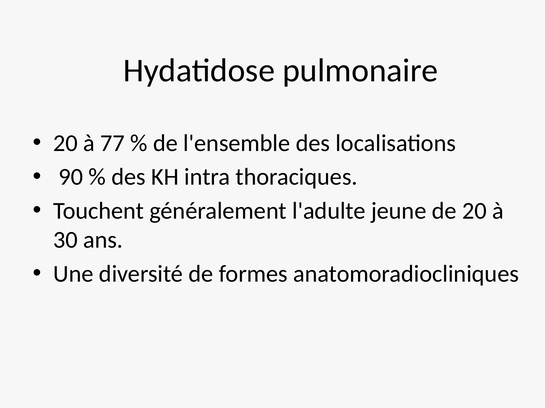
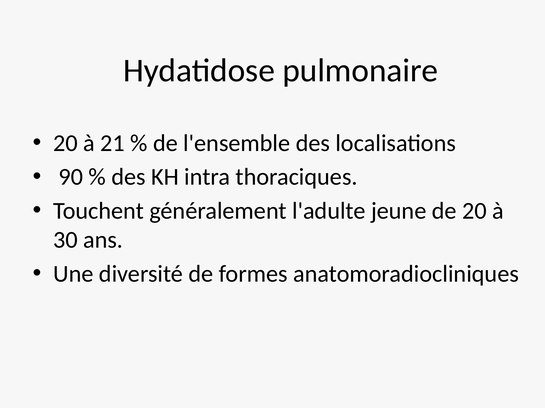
77: 77 -> 21 (113, 143)
